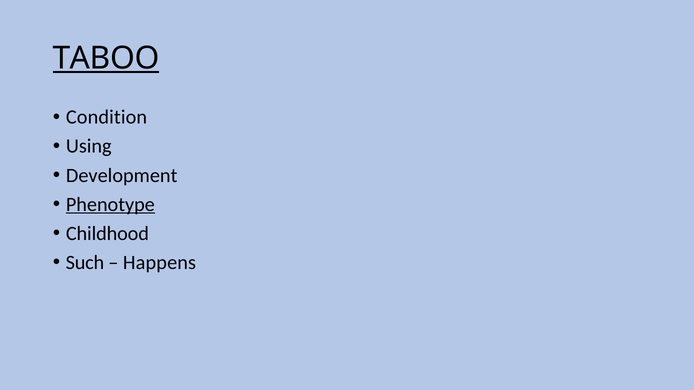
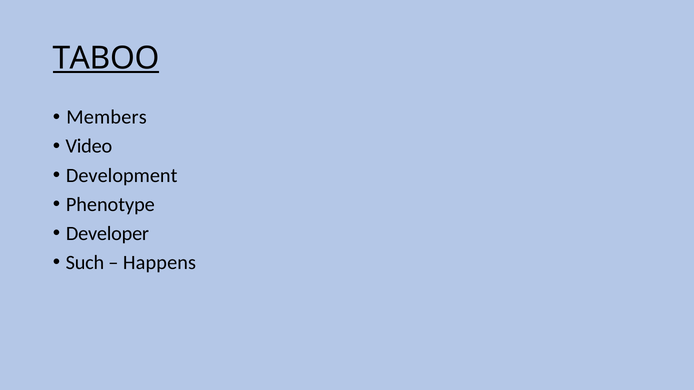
Condition: Condition -> Members (106, 117)
Using: Using -> Video (89, 146)
Phenotype underline: present -> none (110, 205)
Childhood: Childhood -> Developer (107, 234)
